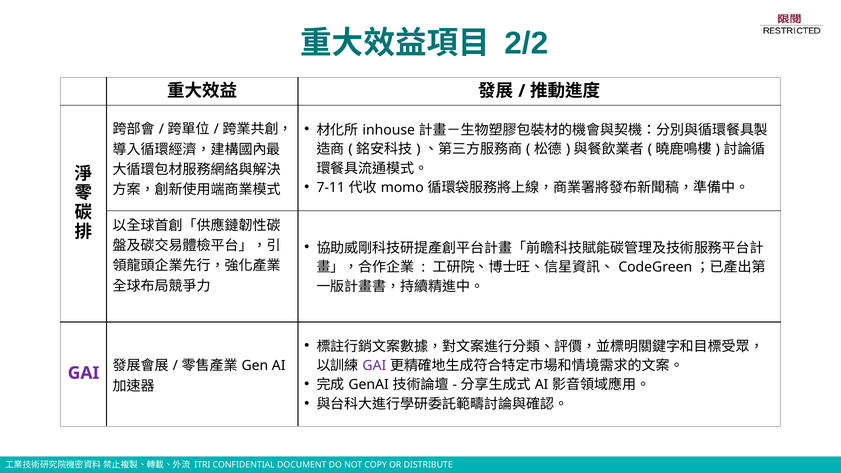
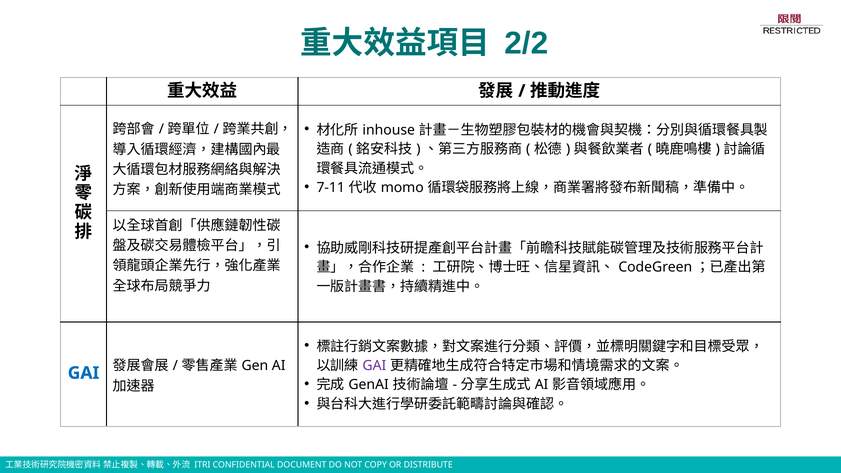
GAI colour: purple -> blue (84, 373)
